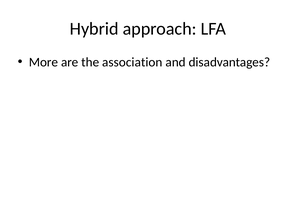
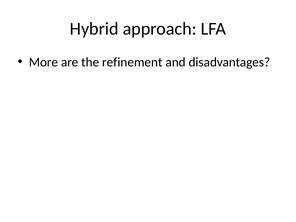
association: association -> refinement (132, 62)
